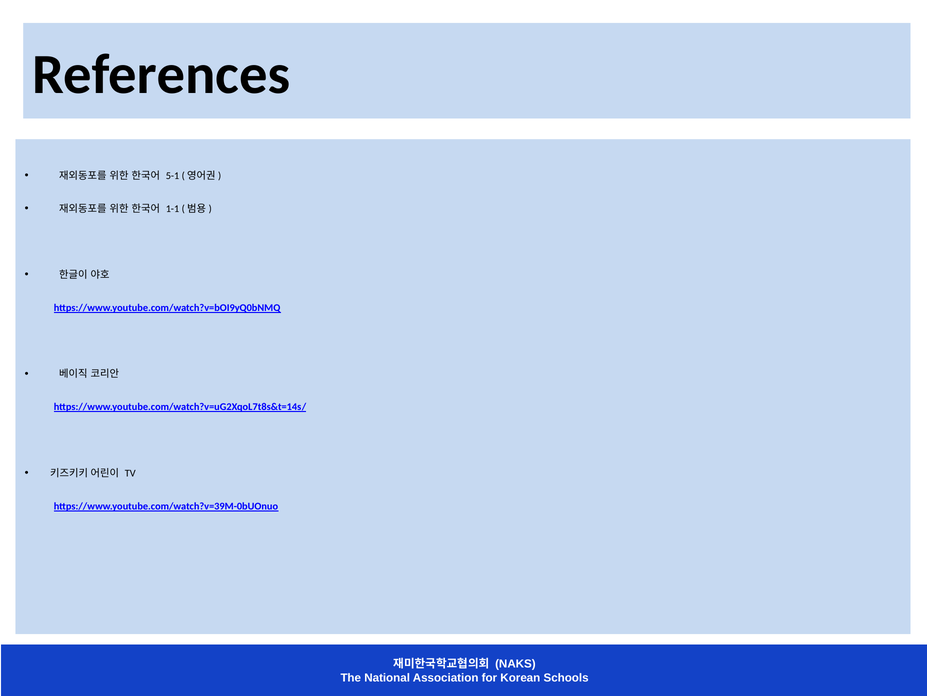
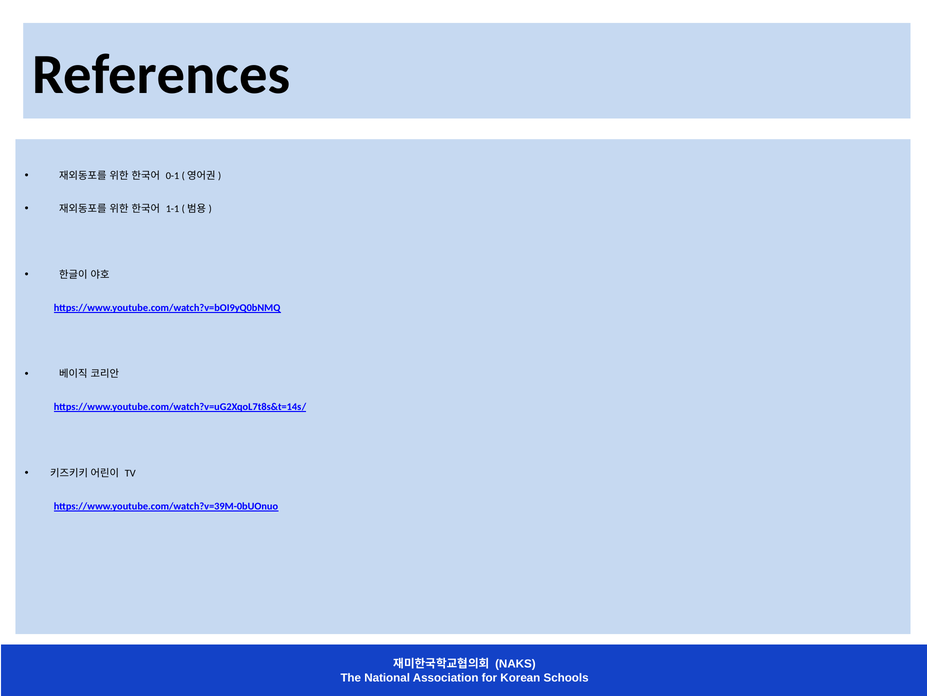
5-1: 5-1 -> 0-1 (173, 176)
